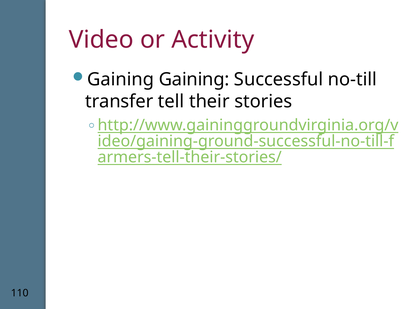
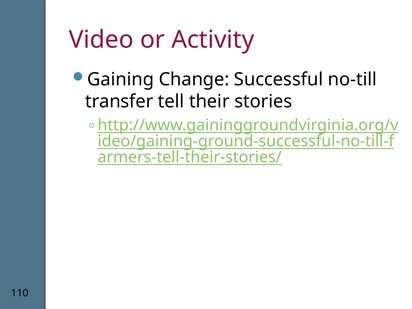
Gaining Gaining: Gaining -> Change (194, 80)
